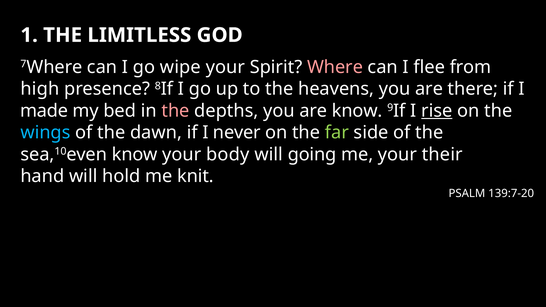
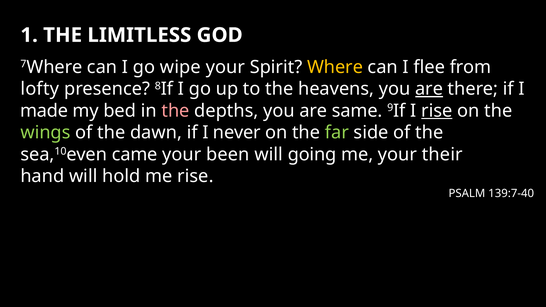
Where colour: pink -> yellow (335, 67)
high: high -> lofty (40, 89)
are underline: none -> present (429, 89)
are know: know -> same (357, 111)
wings colour: light blue -> light green (45, 133)
sea,10even know: know -> came (135, 154)
body: body -> been (228, 154)
me knit: knit -> rise (195, 176)
139:7-20: 139:7-20 -> 139:7-40 (511, 194)
